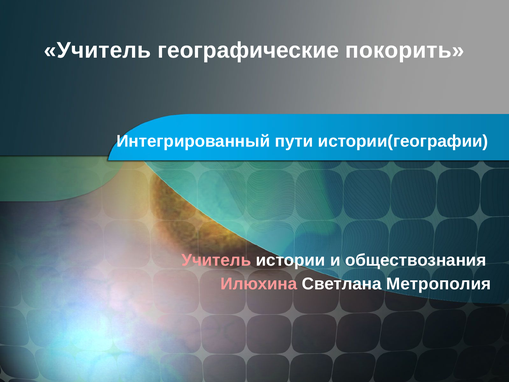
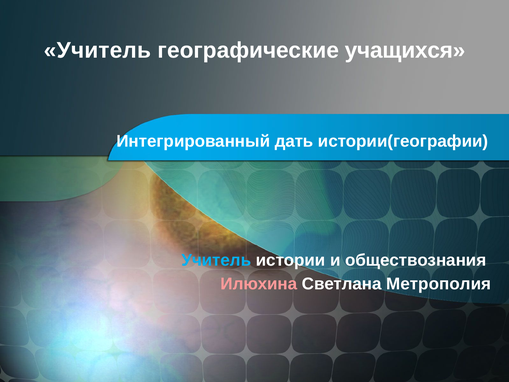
покорить: покорить -> учащихся (405, 50)
пути: пути -> дать (294, 141)
Учитель colour: pink -> light blue (216, 260)
